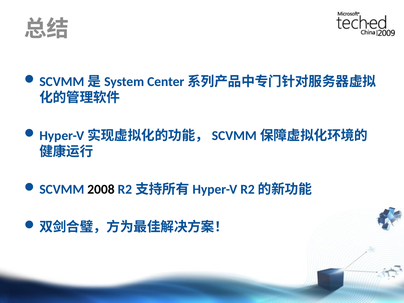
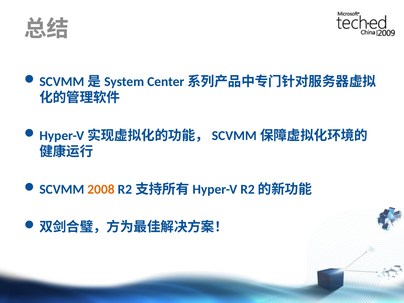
2008 colour: black -> orange (101, 189)
